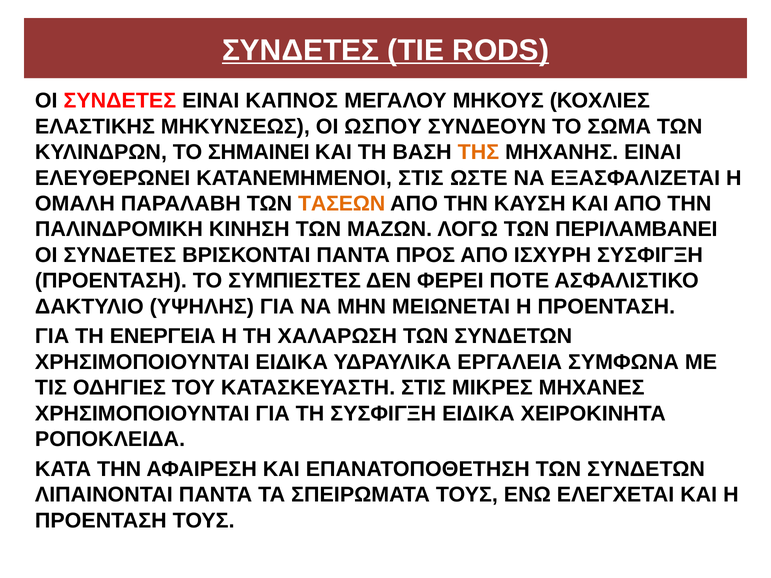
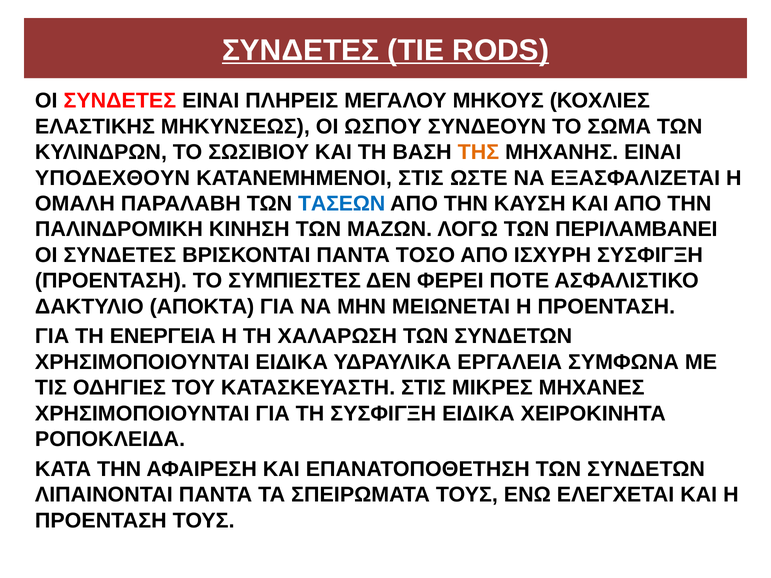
ΚΑΠΝΟΣ: ΚΑΠΝΟΣ -> ΠΛΗΡΕΙΣ (292, 101)
ΣΗΜΑΙΝΕΙ: ΣΗΜΑΙΝΕΙ -> ΣΩΣΙΒΙΟΥ (259, 152)
ΕΛΕΥΘΕΡΩΝΕΙ: ΕΛΕΥΘΕΡΩΝΕΙ -> ΥΠΟΔΕΧΘΟΥΝ (113, 178)
ΤΑΣΕΩΝ colour: orange -> blue (342, 204)
ΠΡΟΣ: ΠΡΟΣ -> ΤΟΣΟ (425, 255)
ΥΨΗΛΗΣ: ΥΨΗΛΗΣ -> ΑΠΟΚΤΑ (202, 307)
